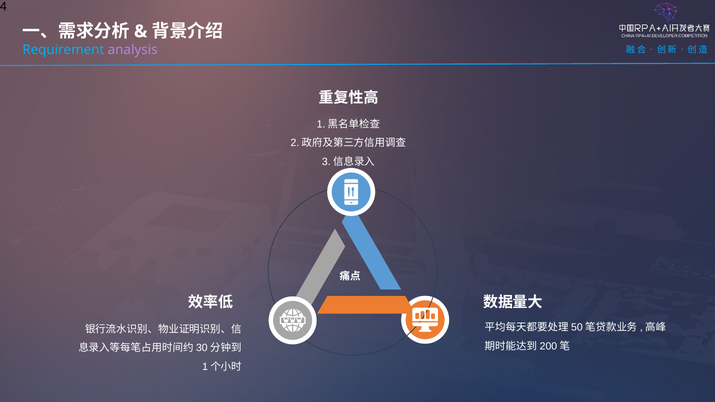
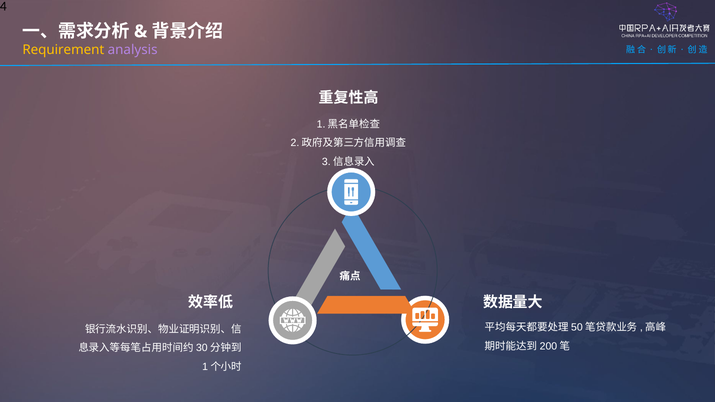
Requirement colour: light blue -> yellow (63, 50)
